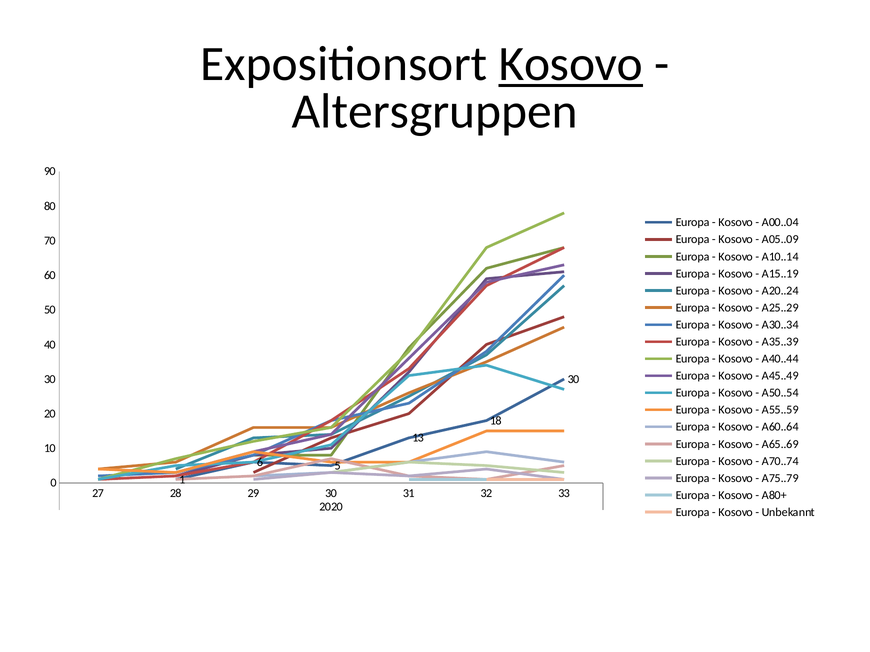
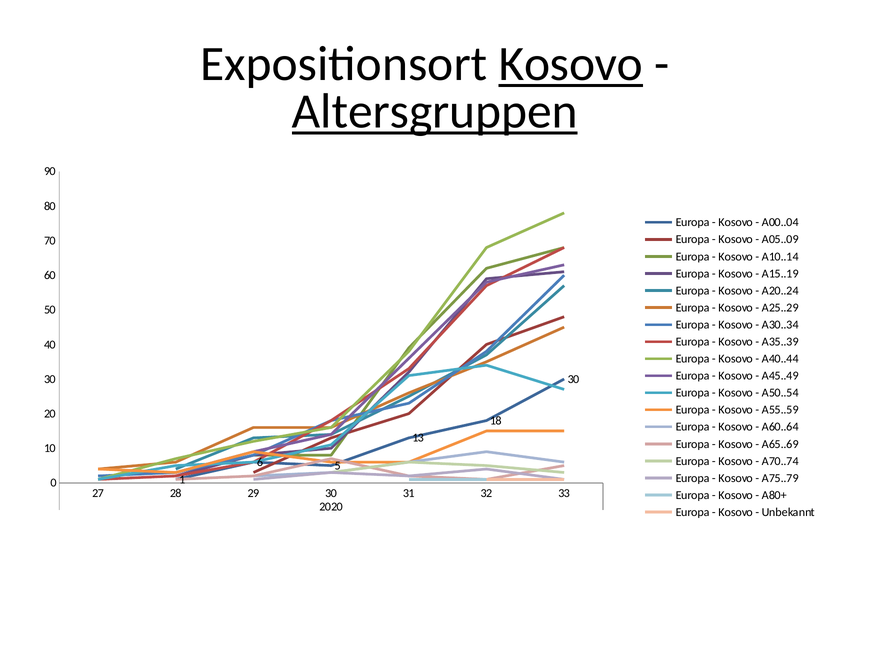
Altersgruppen underline: none -> present (435, 112)
